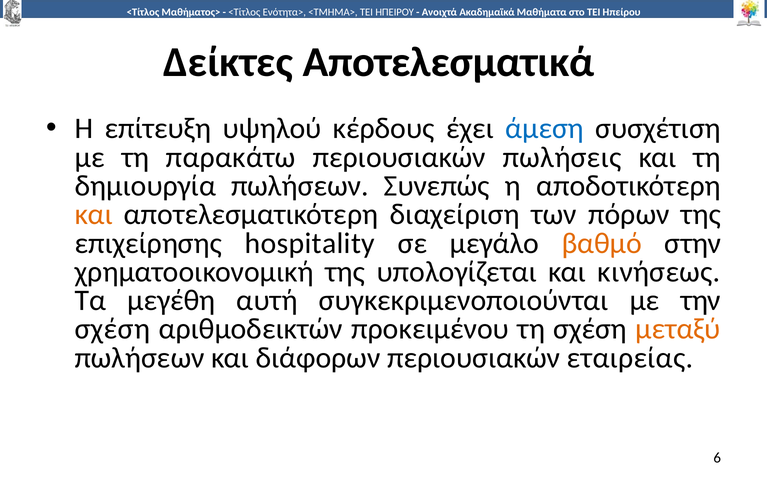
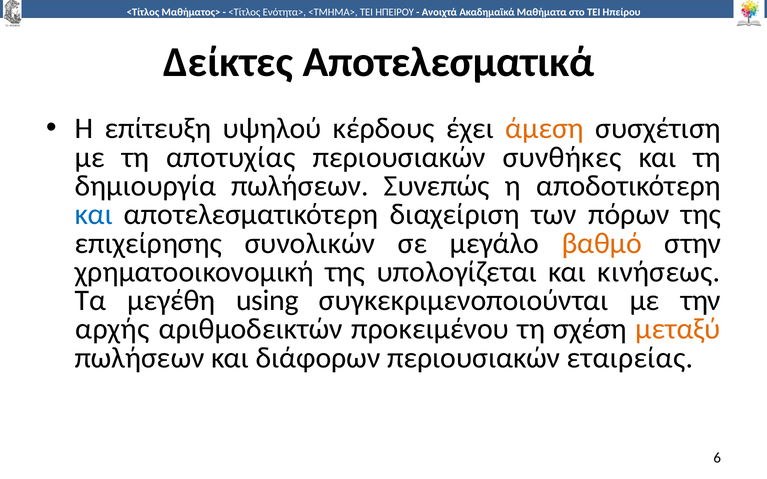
άμεση colour: blue -> orange (545, 129)
παρακάτω: παρακάτω -> αποτυχίας (231, 157)
πωλήσεις: πωλήσεις -> συνθήκες (562, 157)
και colour: orange -> blue (94, 215)
hospitality: hospitality -> συνολικών (310, 243)
αυτή: αυτή -> using (267, 301)
σχέση: σχέση -> αρχής (112, 329)
